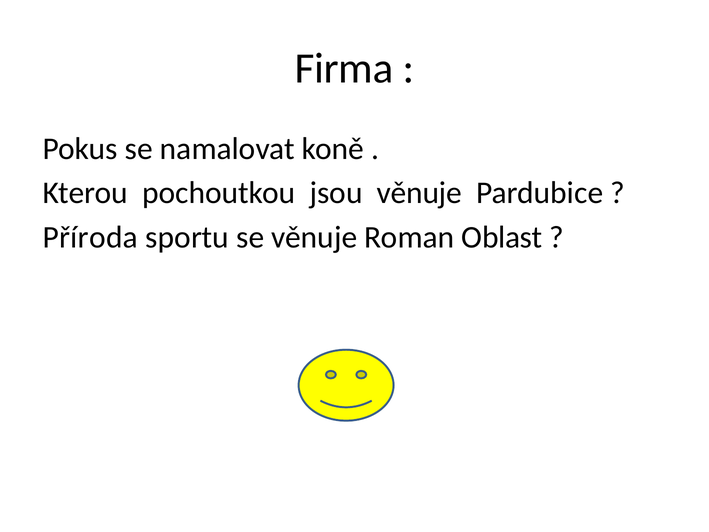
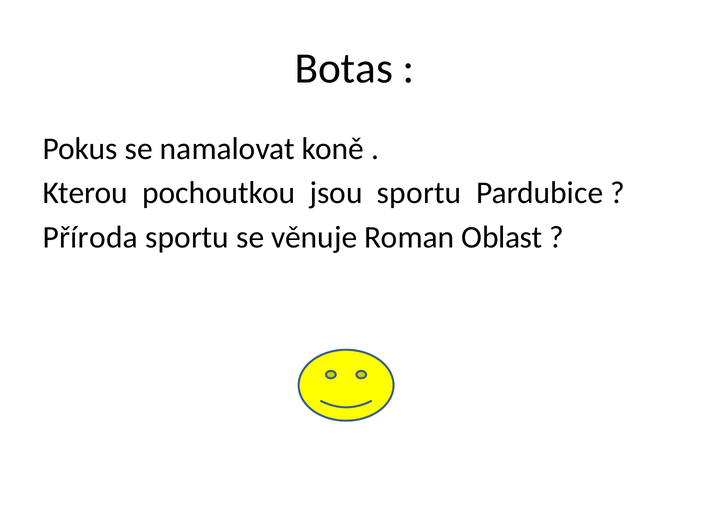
Firma: Firma -> Botas (344, 69)
jsou věnuje: věnuje -> sportu (419, 193)
